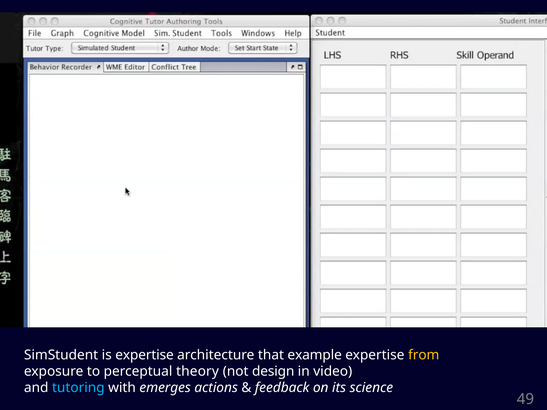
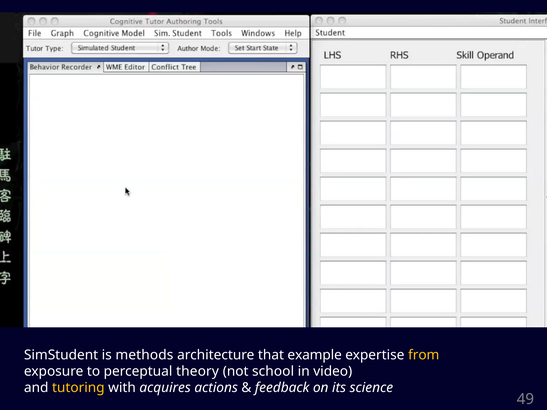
is expertise: expertise -> methods (144, 355)
design: design -> school (273, 372)
tutoring colour: light blue -> yellow (78, 388)
emerges: emerges -> acquires (165, 388)
